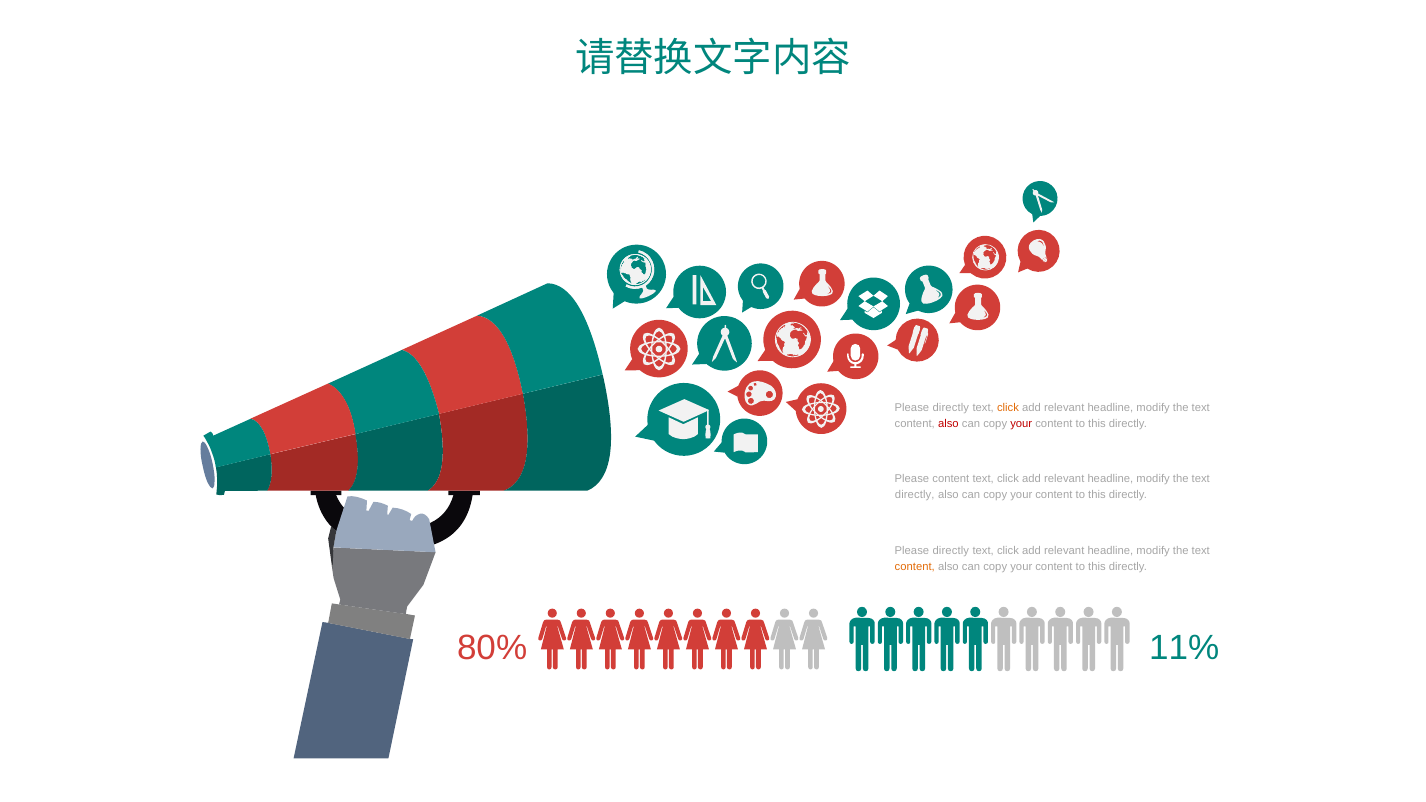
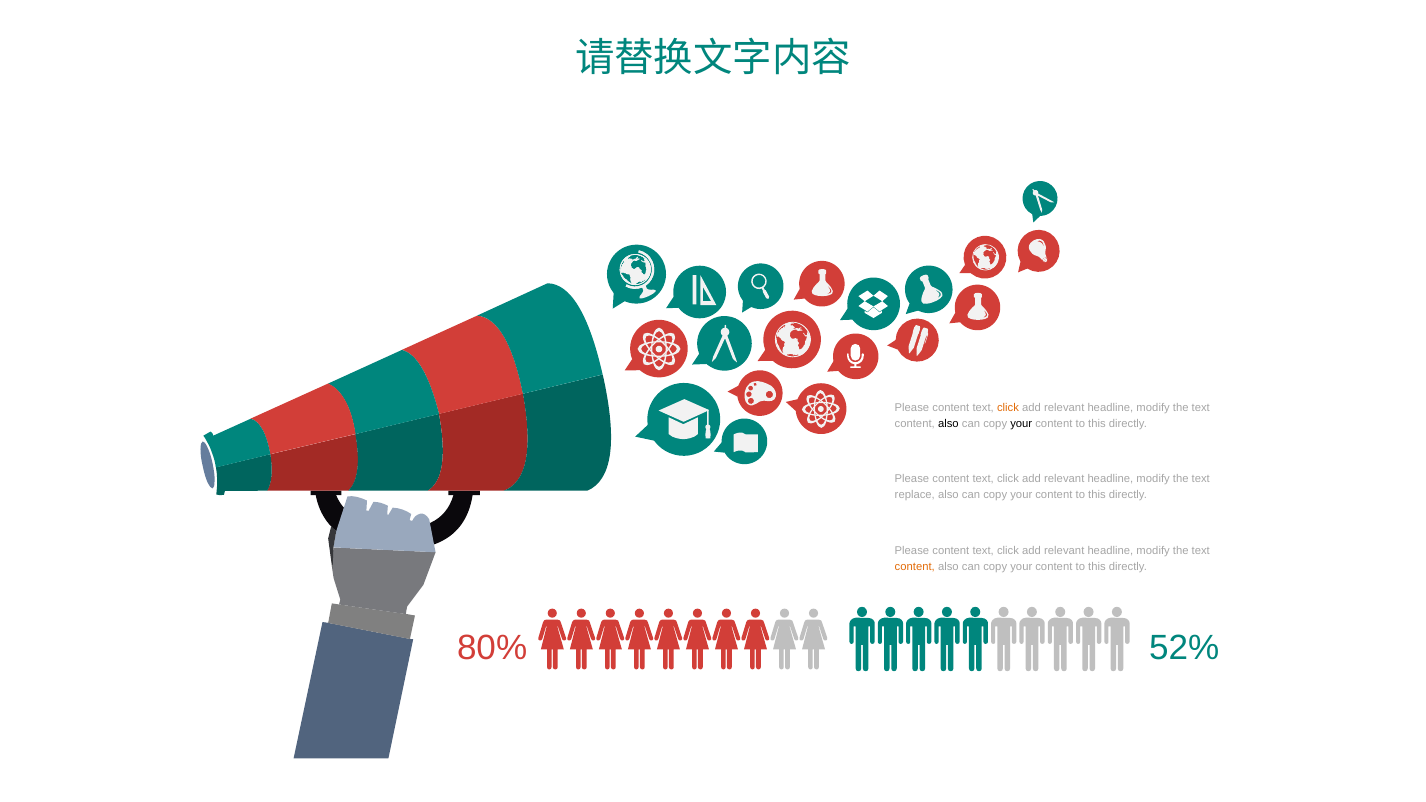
directly: directly -> content (951, 407)
also colour: red -> black (948, 424)
your colour: red -> black (1021, 424)
directly: directly -> replace (915, 495)
directly: directly -> content (951, 551)
11%: 11% -> 52% (1184, 648)
